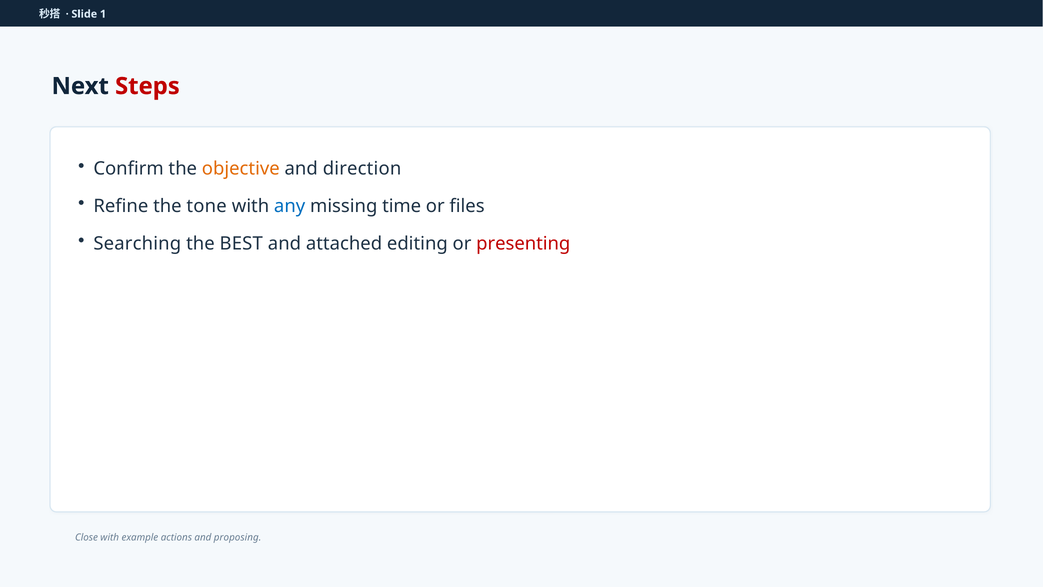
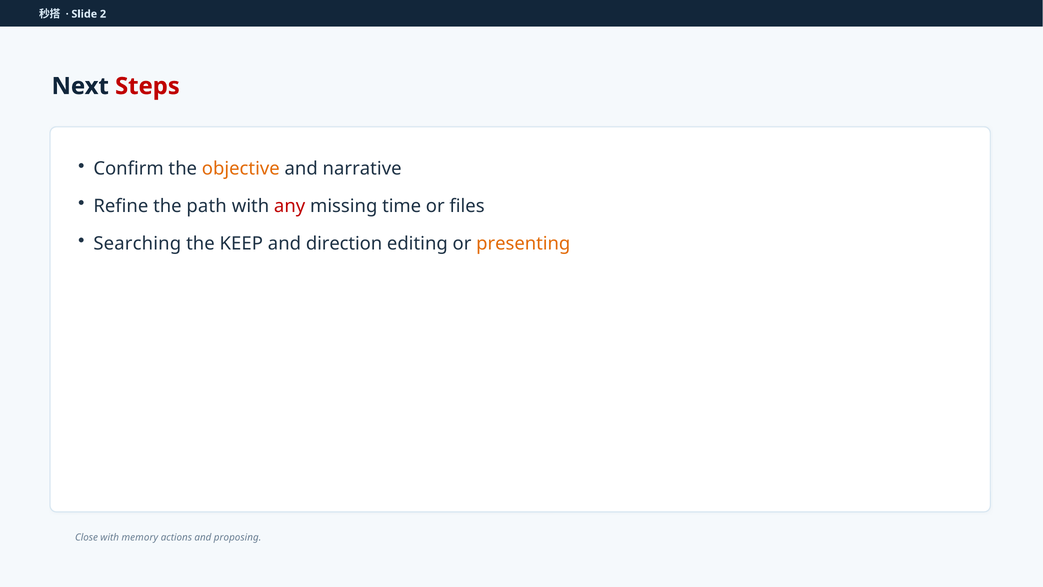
1: 1 -> 2 (103, 14)
direction: direction -> narrative (362, 169)
tone: tone -> path (207, 206)
any colour: blue -> red (290, 206)
BEST: BEST -> KEEP (241, 244)
attached: attached -> direction (344, 244)
presenting colour: red -> orange (523, 244)
example: example -> memory (140, 537)
